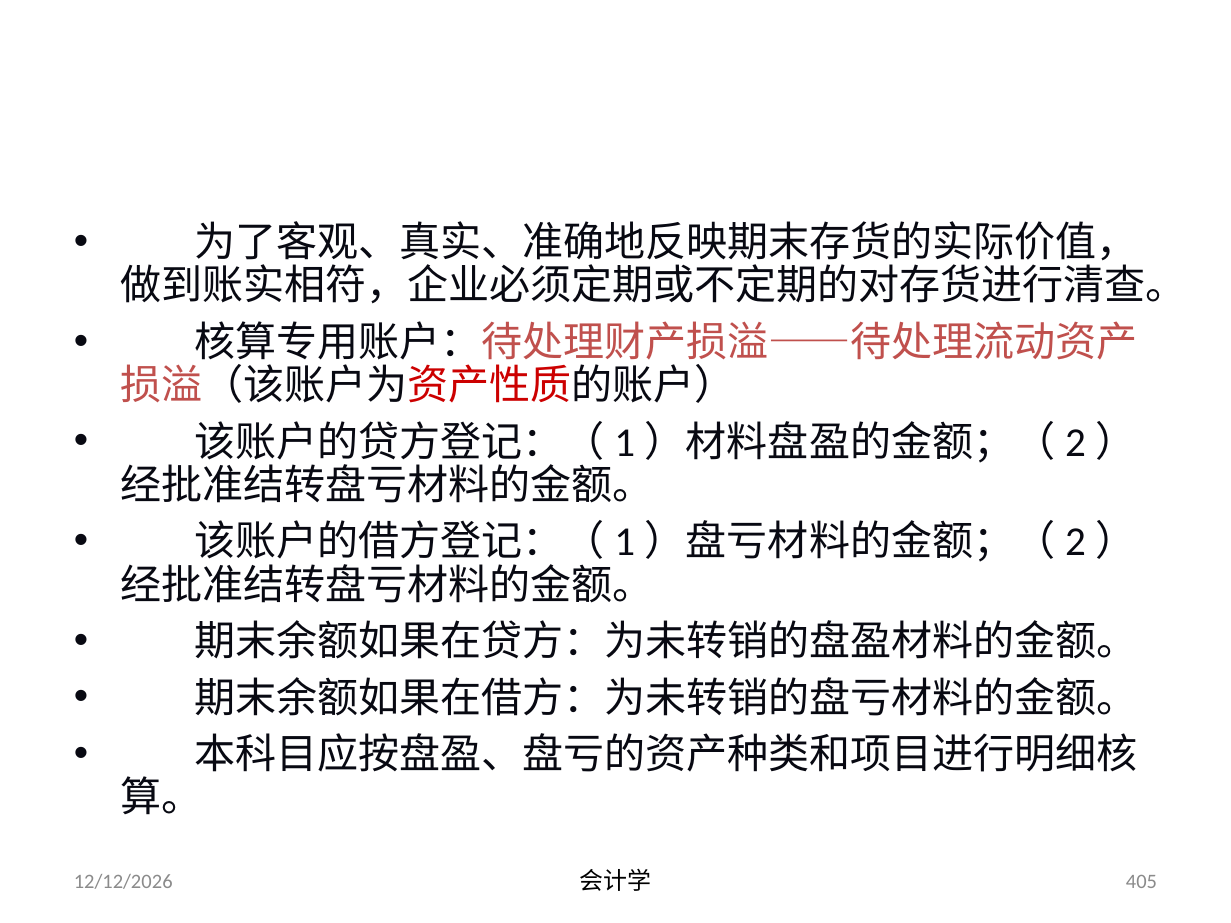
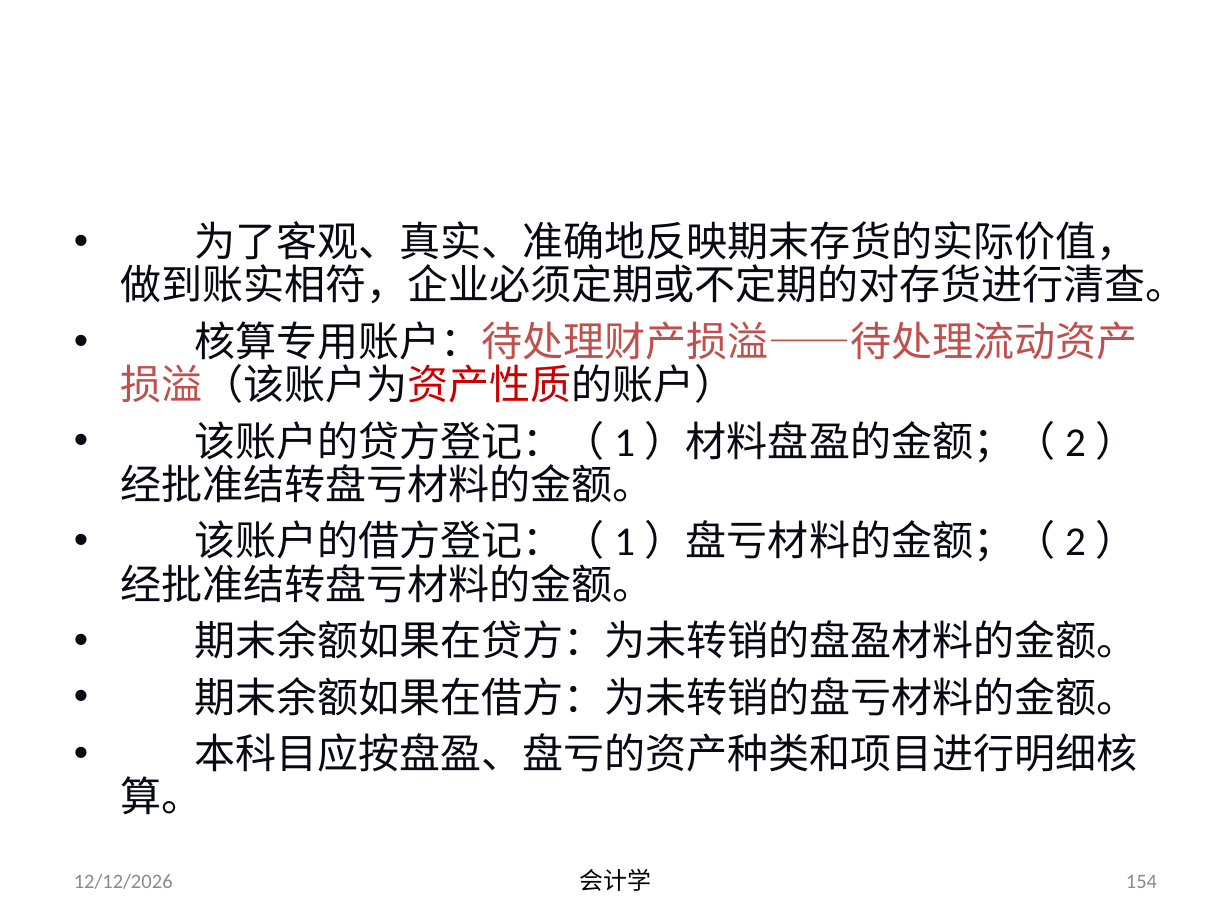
405: 405 -> 154 (1142, 881)
